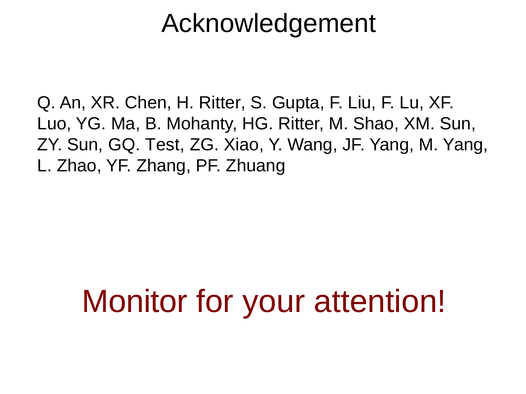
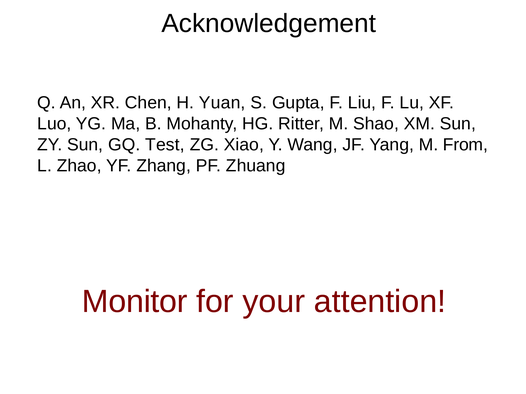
H Ritter: Ritter -> Yuan (222, 103)
M Yang: Yang -> From (465, 145)
